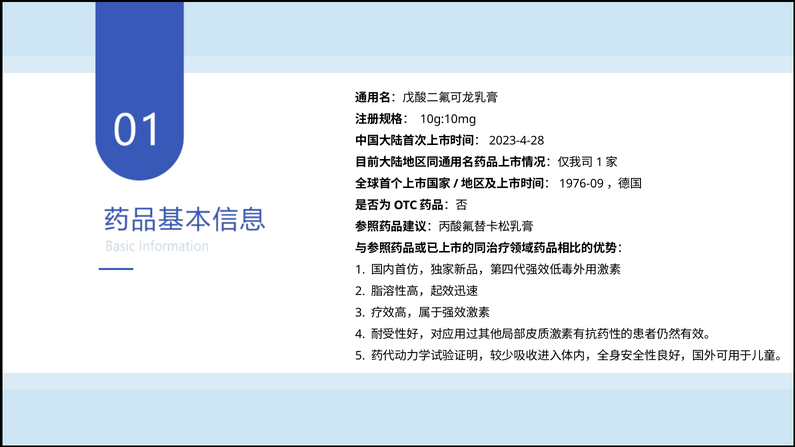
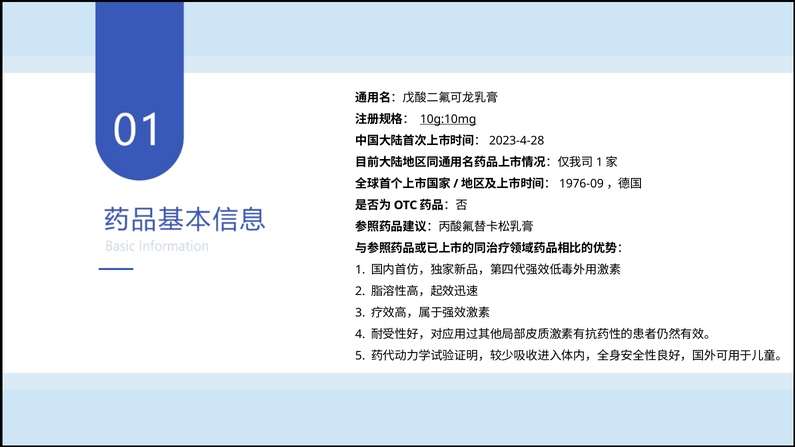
10g:10mg underline: none -> present (448, 119)
